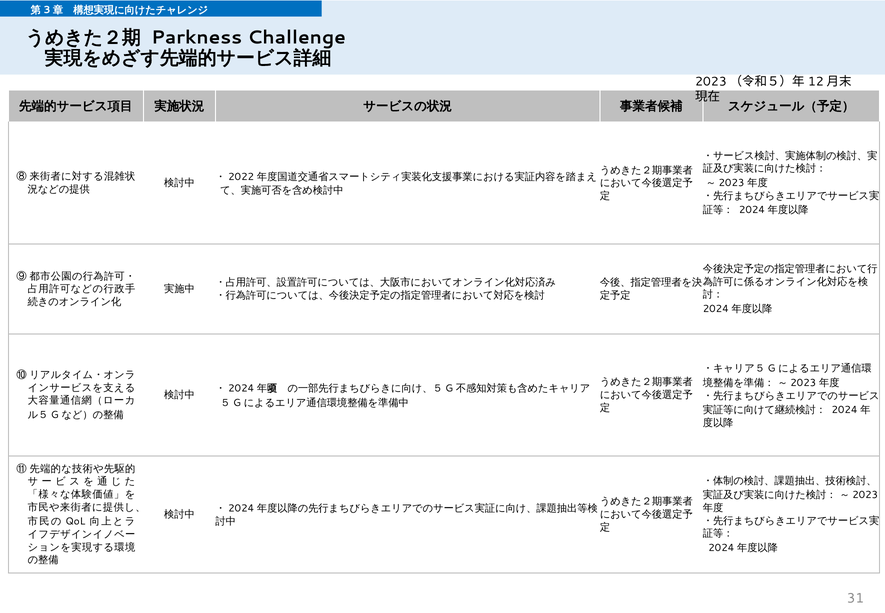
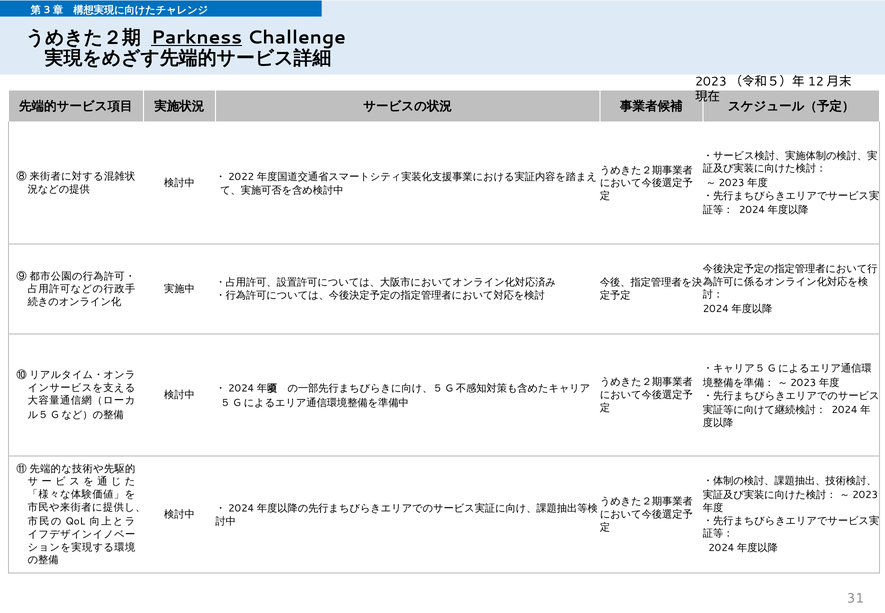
Parkness underline: none -> present (197, 37)
